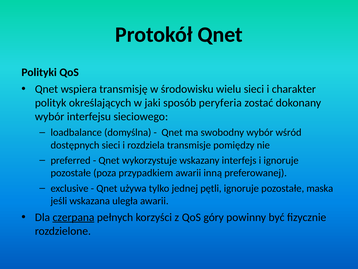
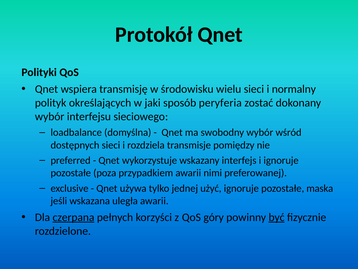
charakter: charakter -> normalny (294, 89)
inną: inną -> nimi (213, 173)
pętli: pętli -> użyć (211, 188)
być underline: none -> present (277, 217)
